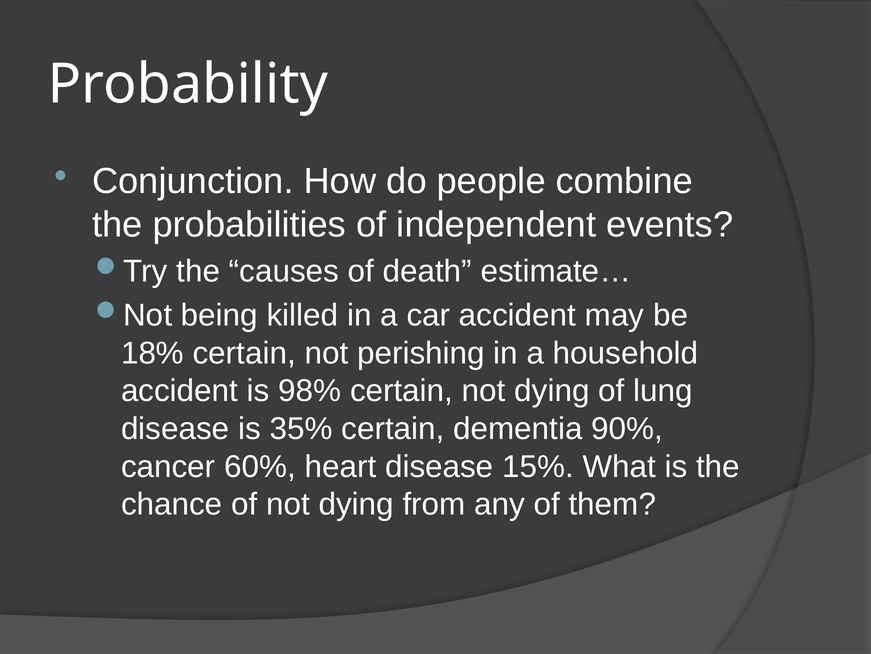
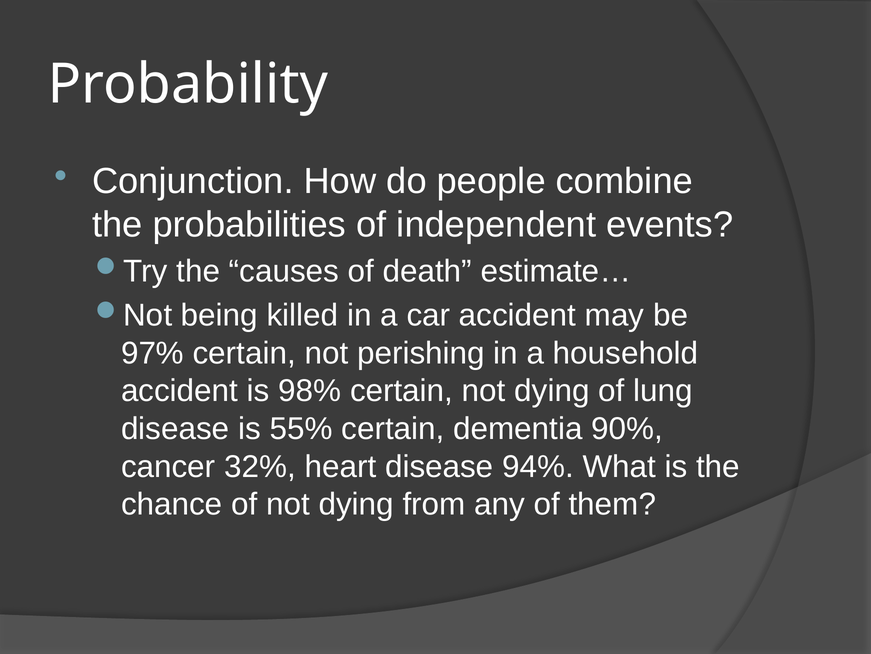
18%: 18% -> 97% (152, 353)
35%: 35% -> 55% (301, 428)
60%: 60% -> 32% (260, 466)
15%: 15% -> 94% (538, 466)
